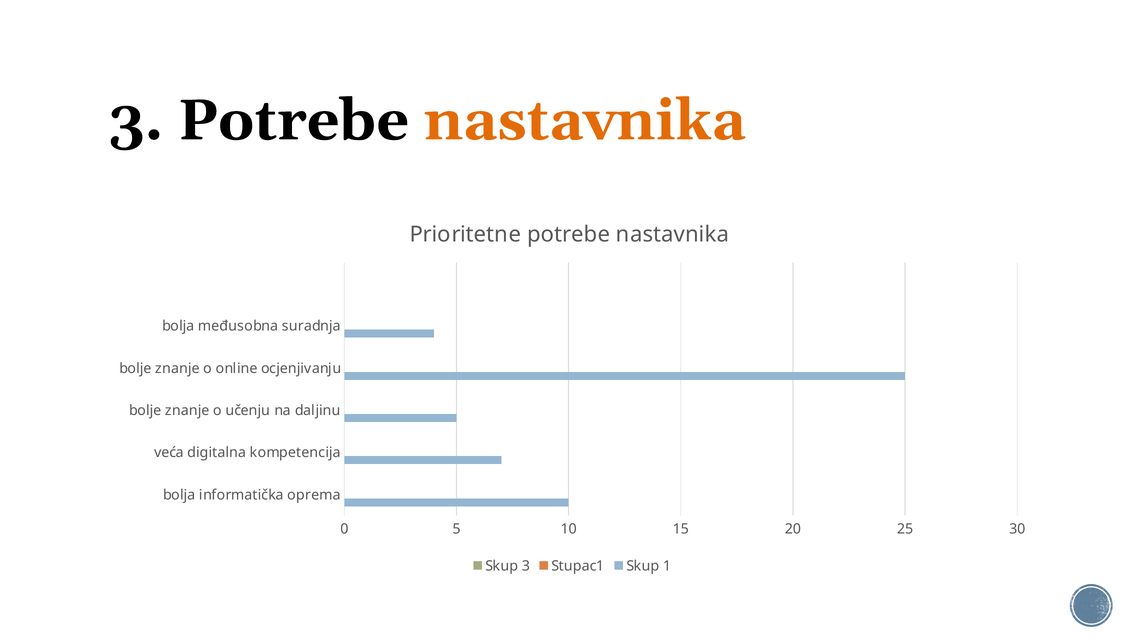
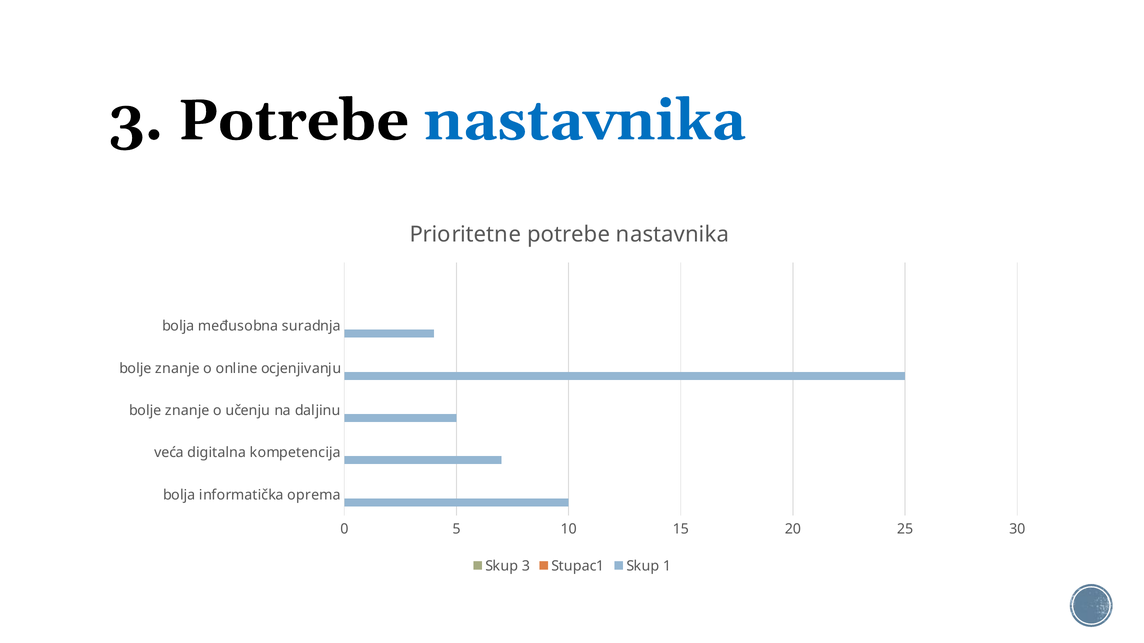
nastavnika colour: orange -> blue (585, 121)
